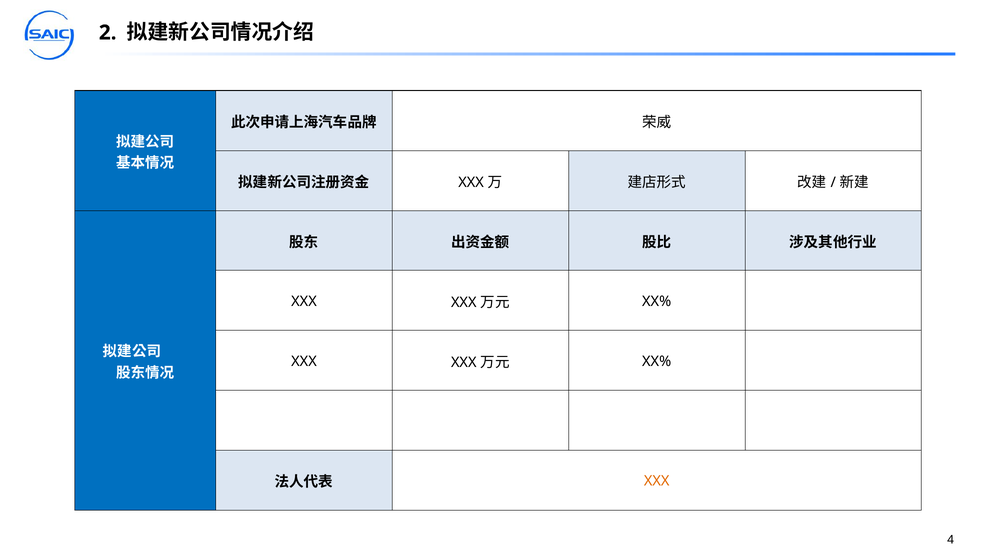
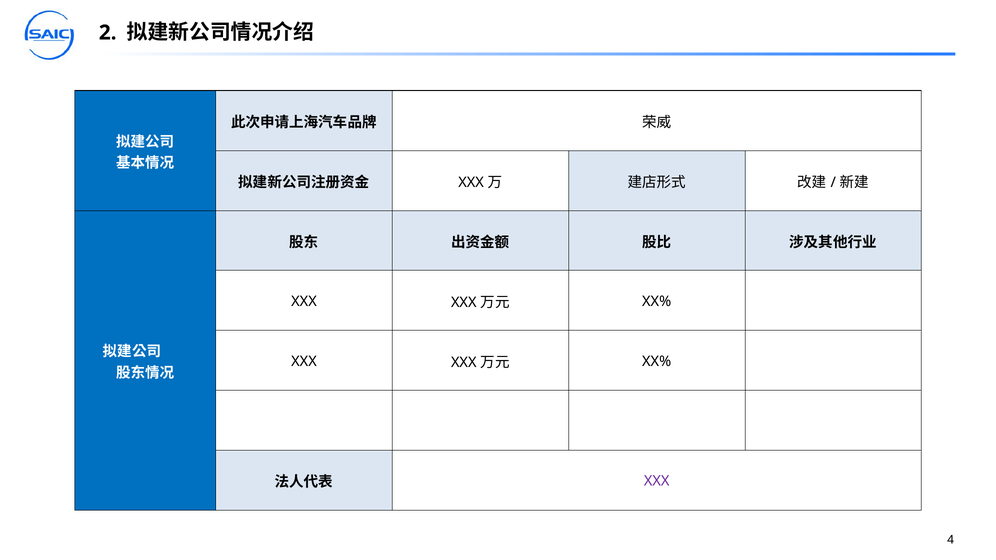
XXX colour: orange -> purple (657, 481)
